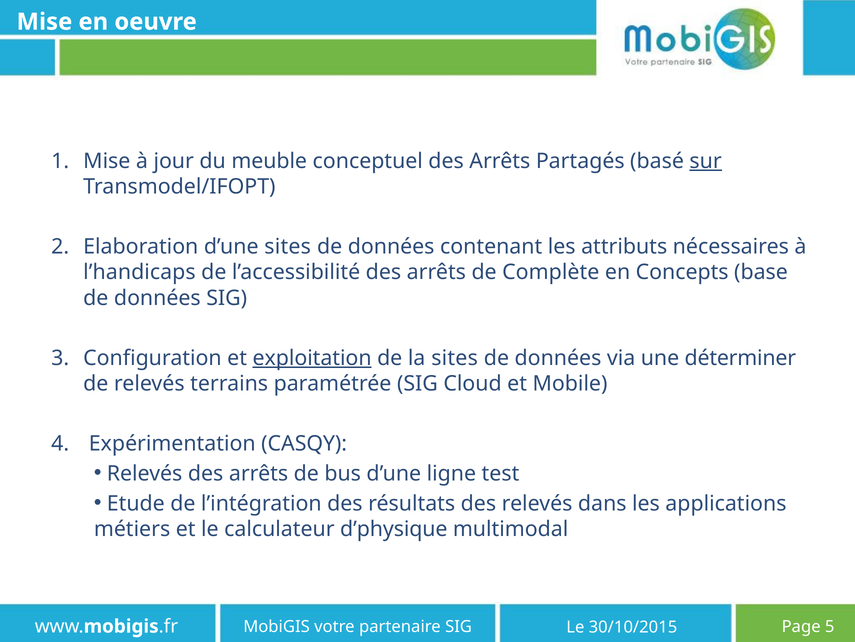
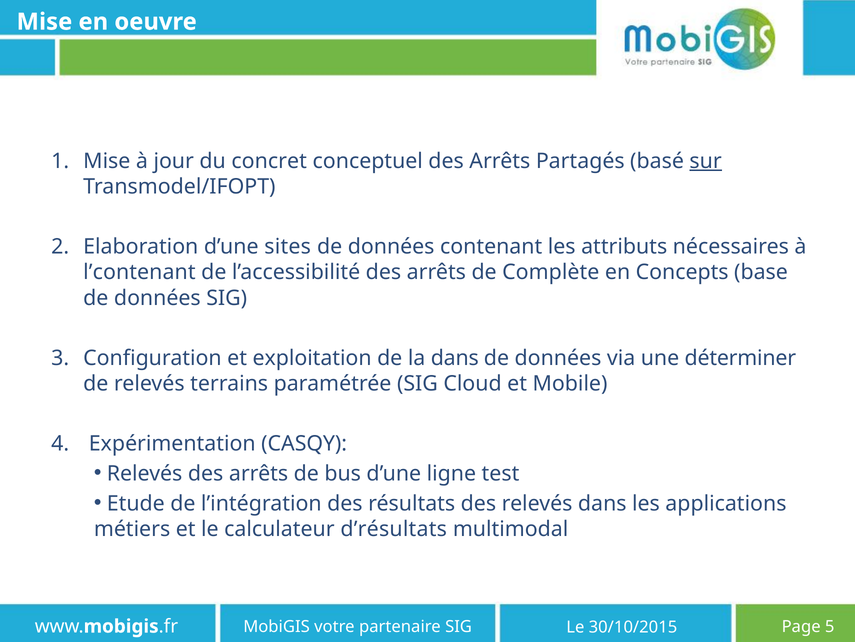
meuble: meuble -> concret (269, 161)
l’handicaps: l’handicaps -> l’contenant (139, 272)
exploitation underline: present -> none (312, 358)
la sites: sites -> dans (455, 358)
d’physique: d’physique -> d’résultats (394, 529)
